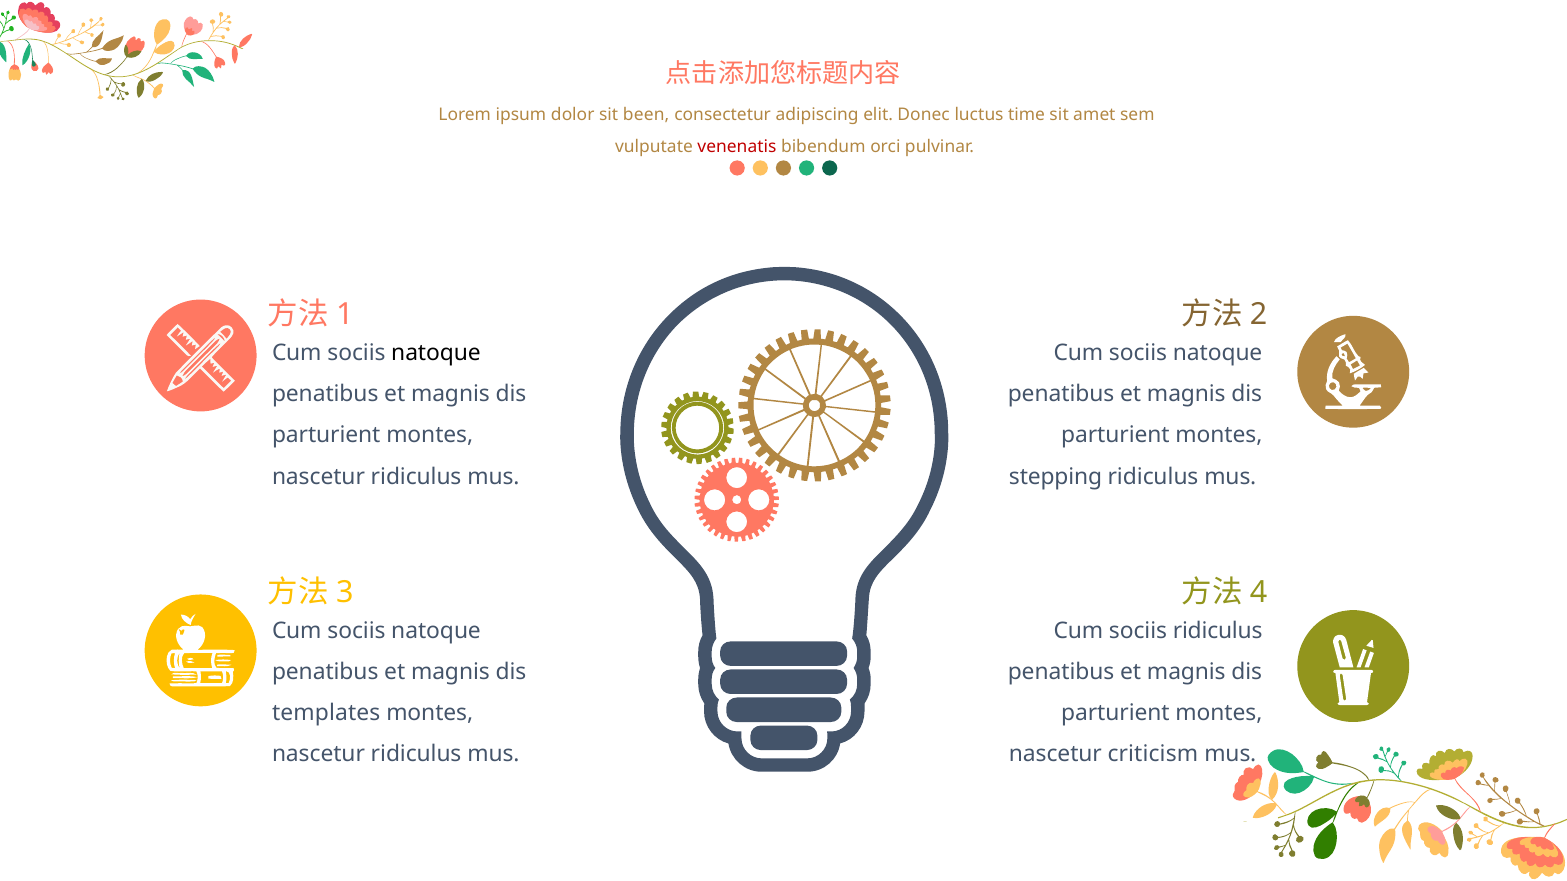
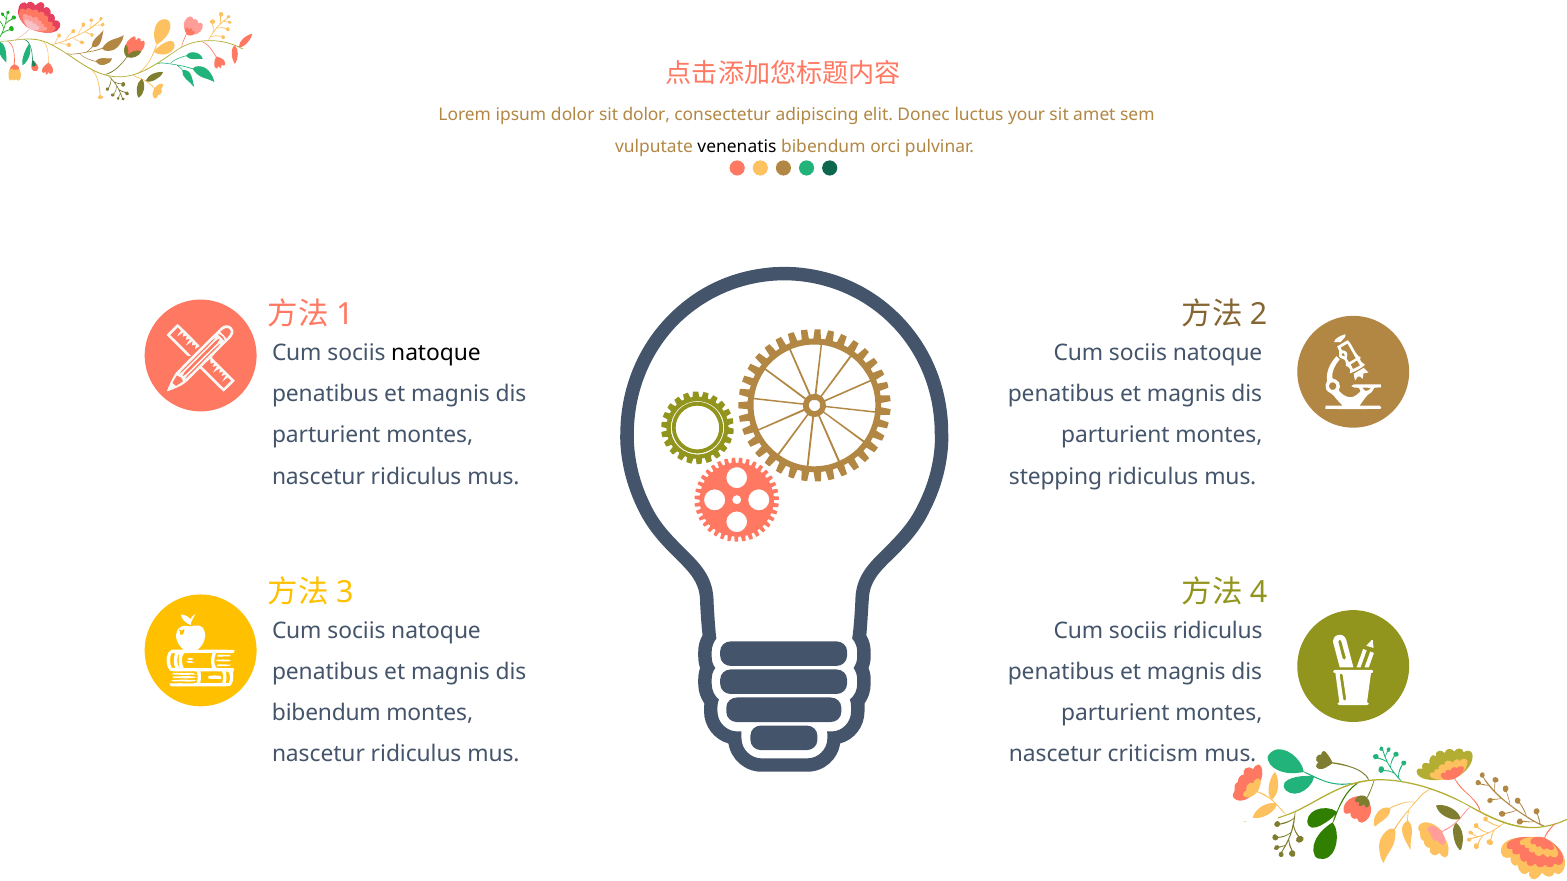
sit been: been -> dolor (646, 115)
time: time -> your (1027, 115)
venenatis colour: red -> black (737, 146)
templates: templates -> bibendum (326, 714)
